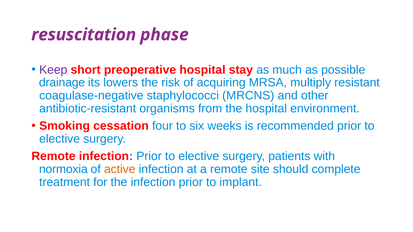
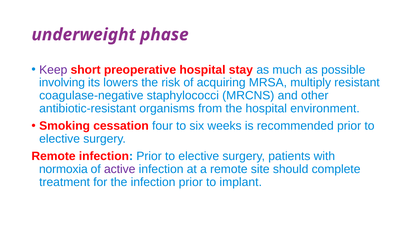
resuscitation: resuscitation -> underweight (84, 35)
drainage: drainage -> involving (62, 83)
active colour: orange -> purple (120, 169)
